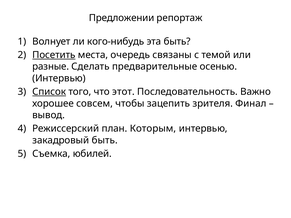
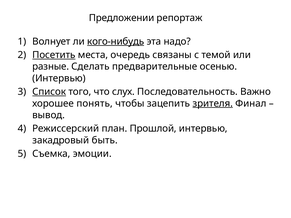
кого-нибудь underline: none -> present (116, 41)
эта быть: быть -> надо (177, 41)
этот: этот -> слух (123, 92)
совсем: совсем -> понять (95, 104)
зрителя underline: none -> present (213, 104)
Которым: Которым -> Прошлой (153, 129)
юбилей: юбилей -> эмоции (92, 154)
